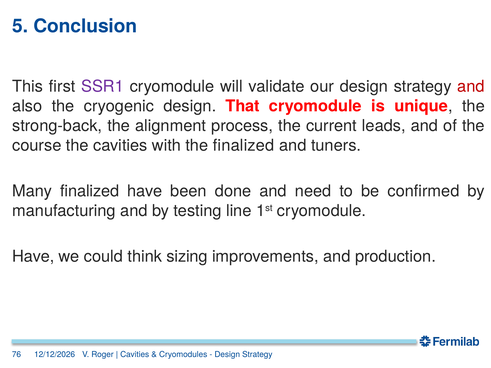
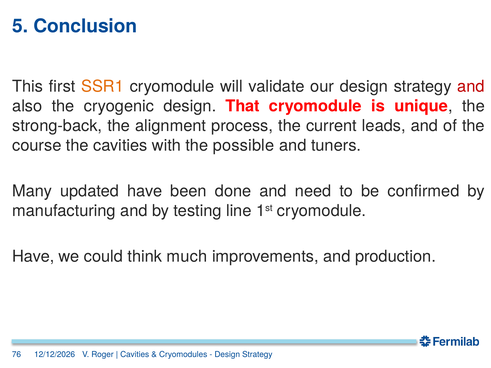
SSR1 colour: purple -> orange (103, 87)
the finalized: finalized -> possible (244, 145)
Many finalized: finalized -> updated (90, 191)
sizing: sizing -> much (187, 257)
